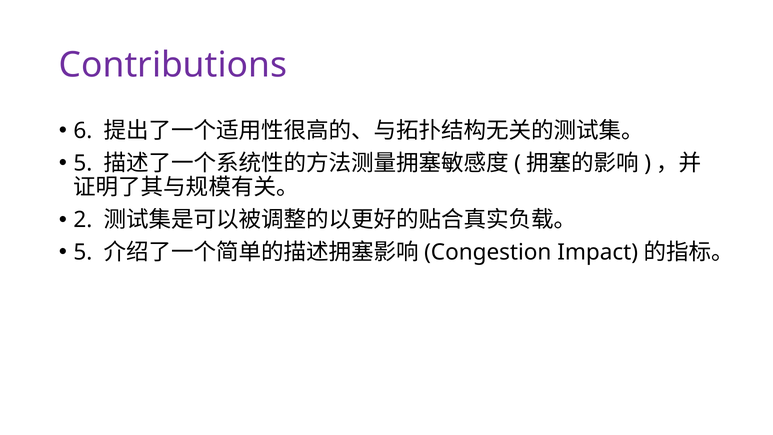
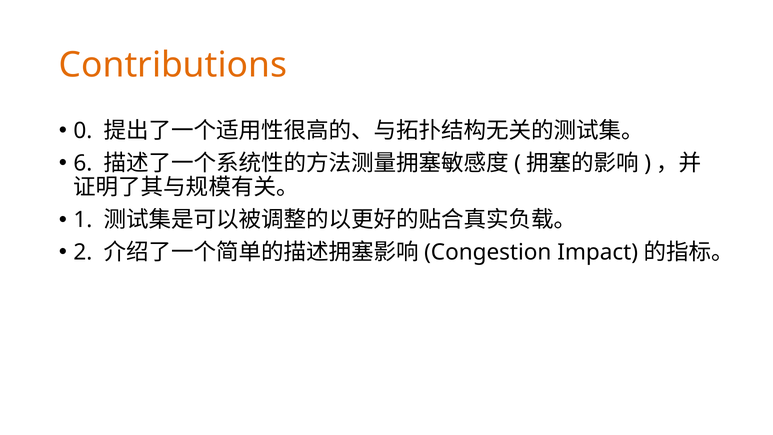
Contributions colour: purple -> orange (173, 65)
6: 6 -> 0 (83, 131)
5: 5 -> 6 (83, 163)
2: 2 -> 1 (83, 220)
5: 5 -> 2 (83, 252)
